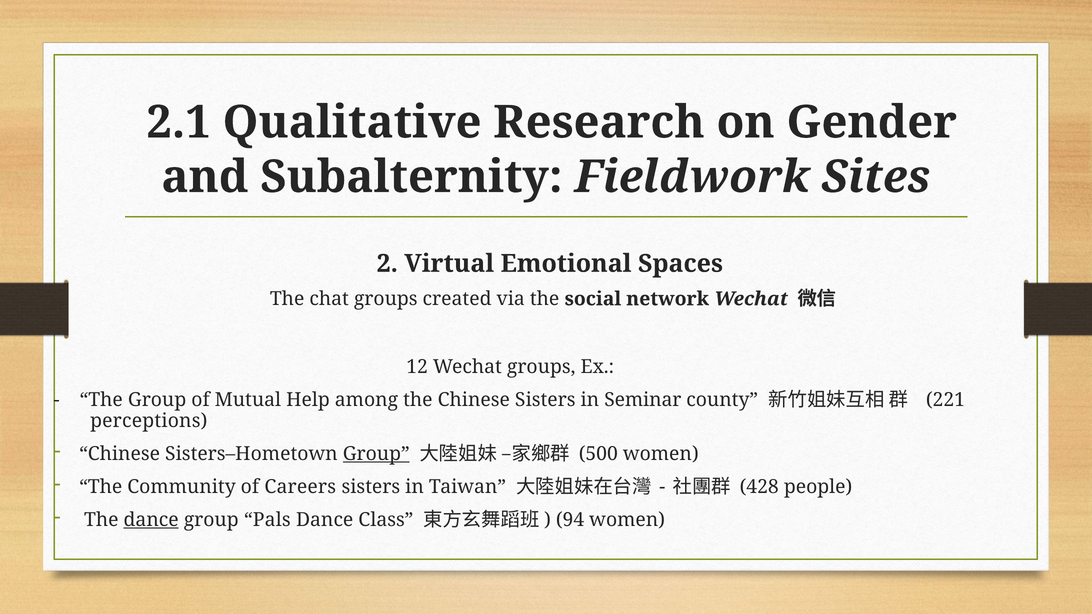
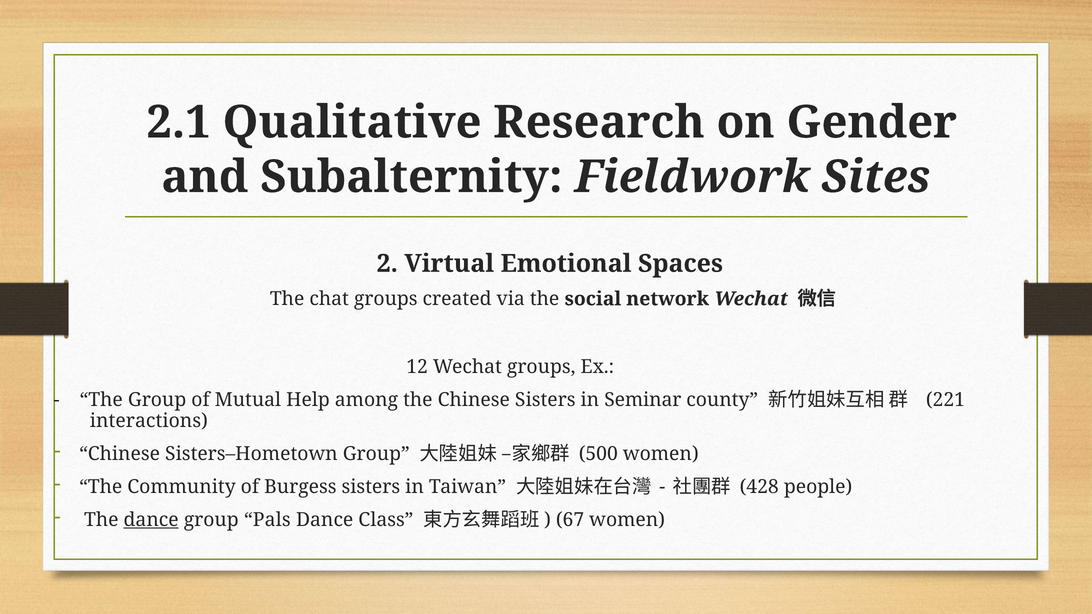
perceptions: perceptions -> interactions (149, 421)
Group underline: present -> none (376, 454)
Careers: Careers -> Burgess (300, 487)
94: 94 -> 67 (570, 520)
